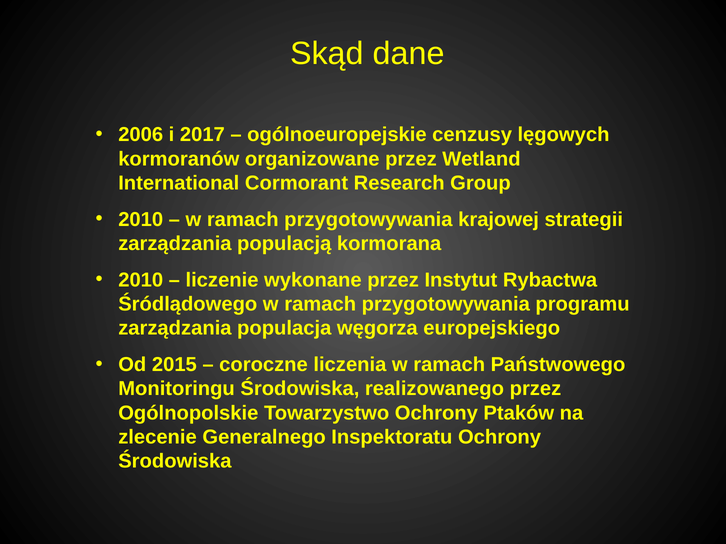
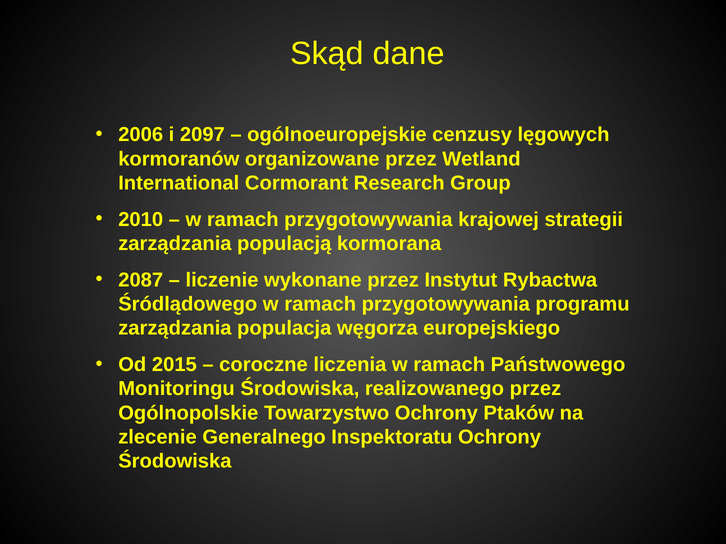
2017: 2017 -> 2097 (202, 135)
2010: 2010 -> 2087 (141, 280)
